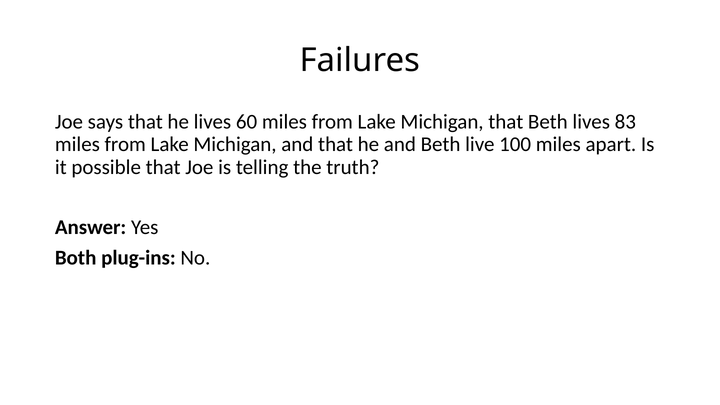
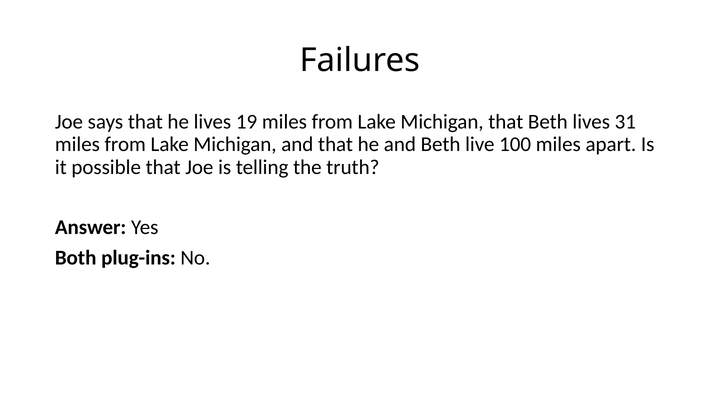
60: 60 -> 19 (247, 122)
83: 83 -> 31 (625, 122)
